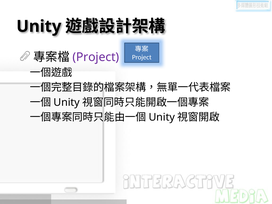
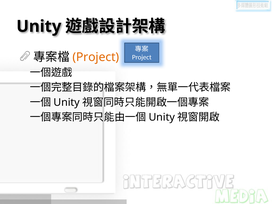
Project colour: purple -> orange (96, 57)
